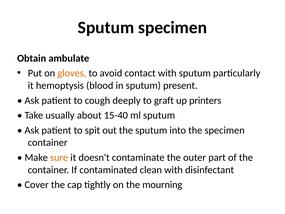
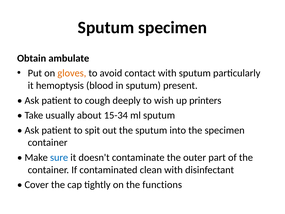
graft: graft -> wish (164, 100)
15-40: 15-40 -> 15-34 (116, 115)
sure colour: orange -> blue (59, 157)
mourning: mourning -> functions (162, 184)
